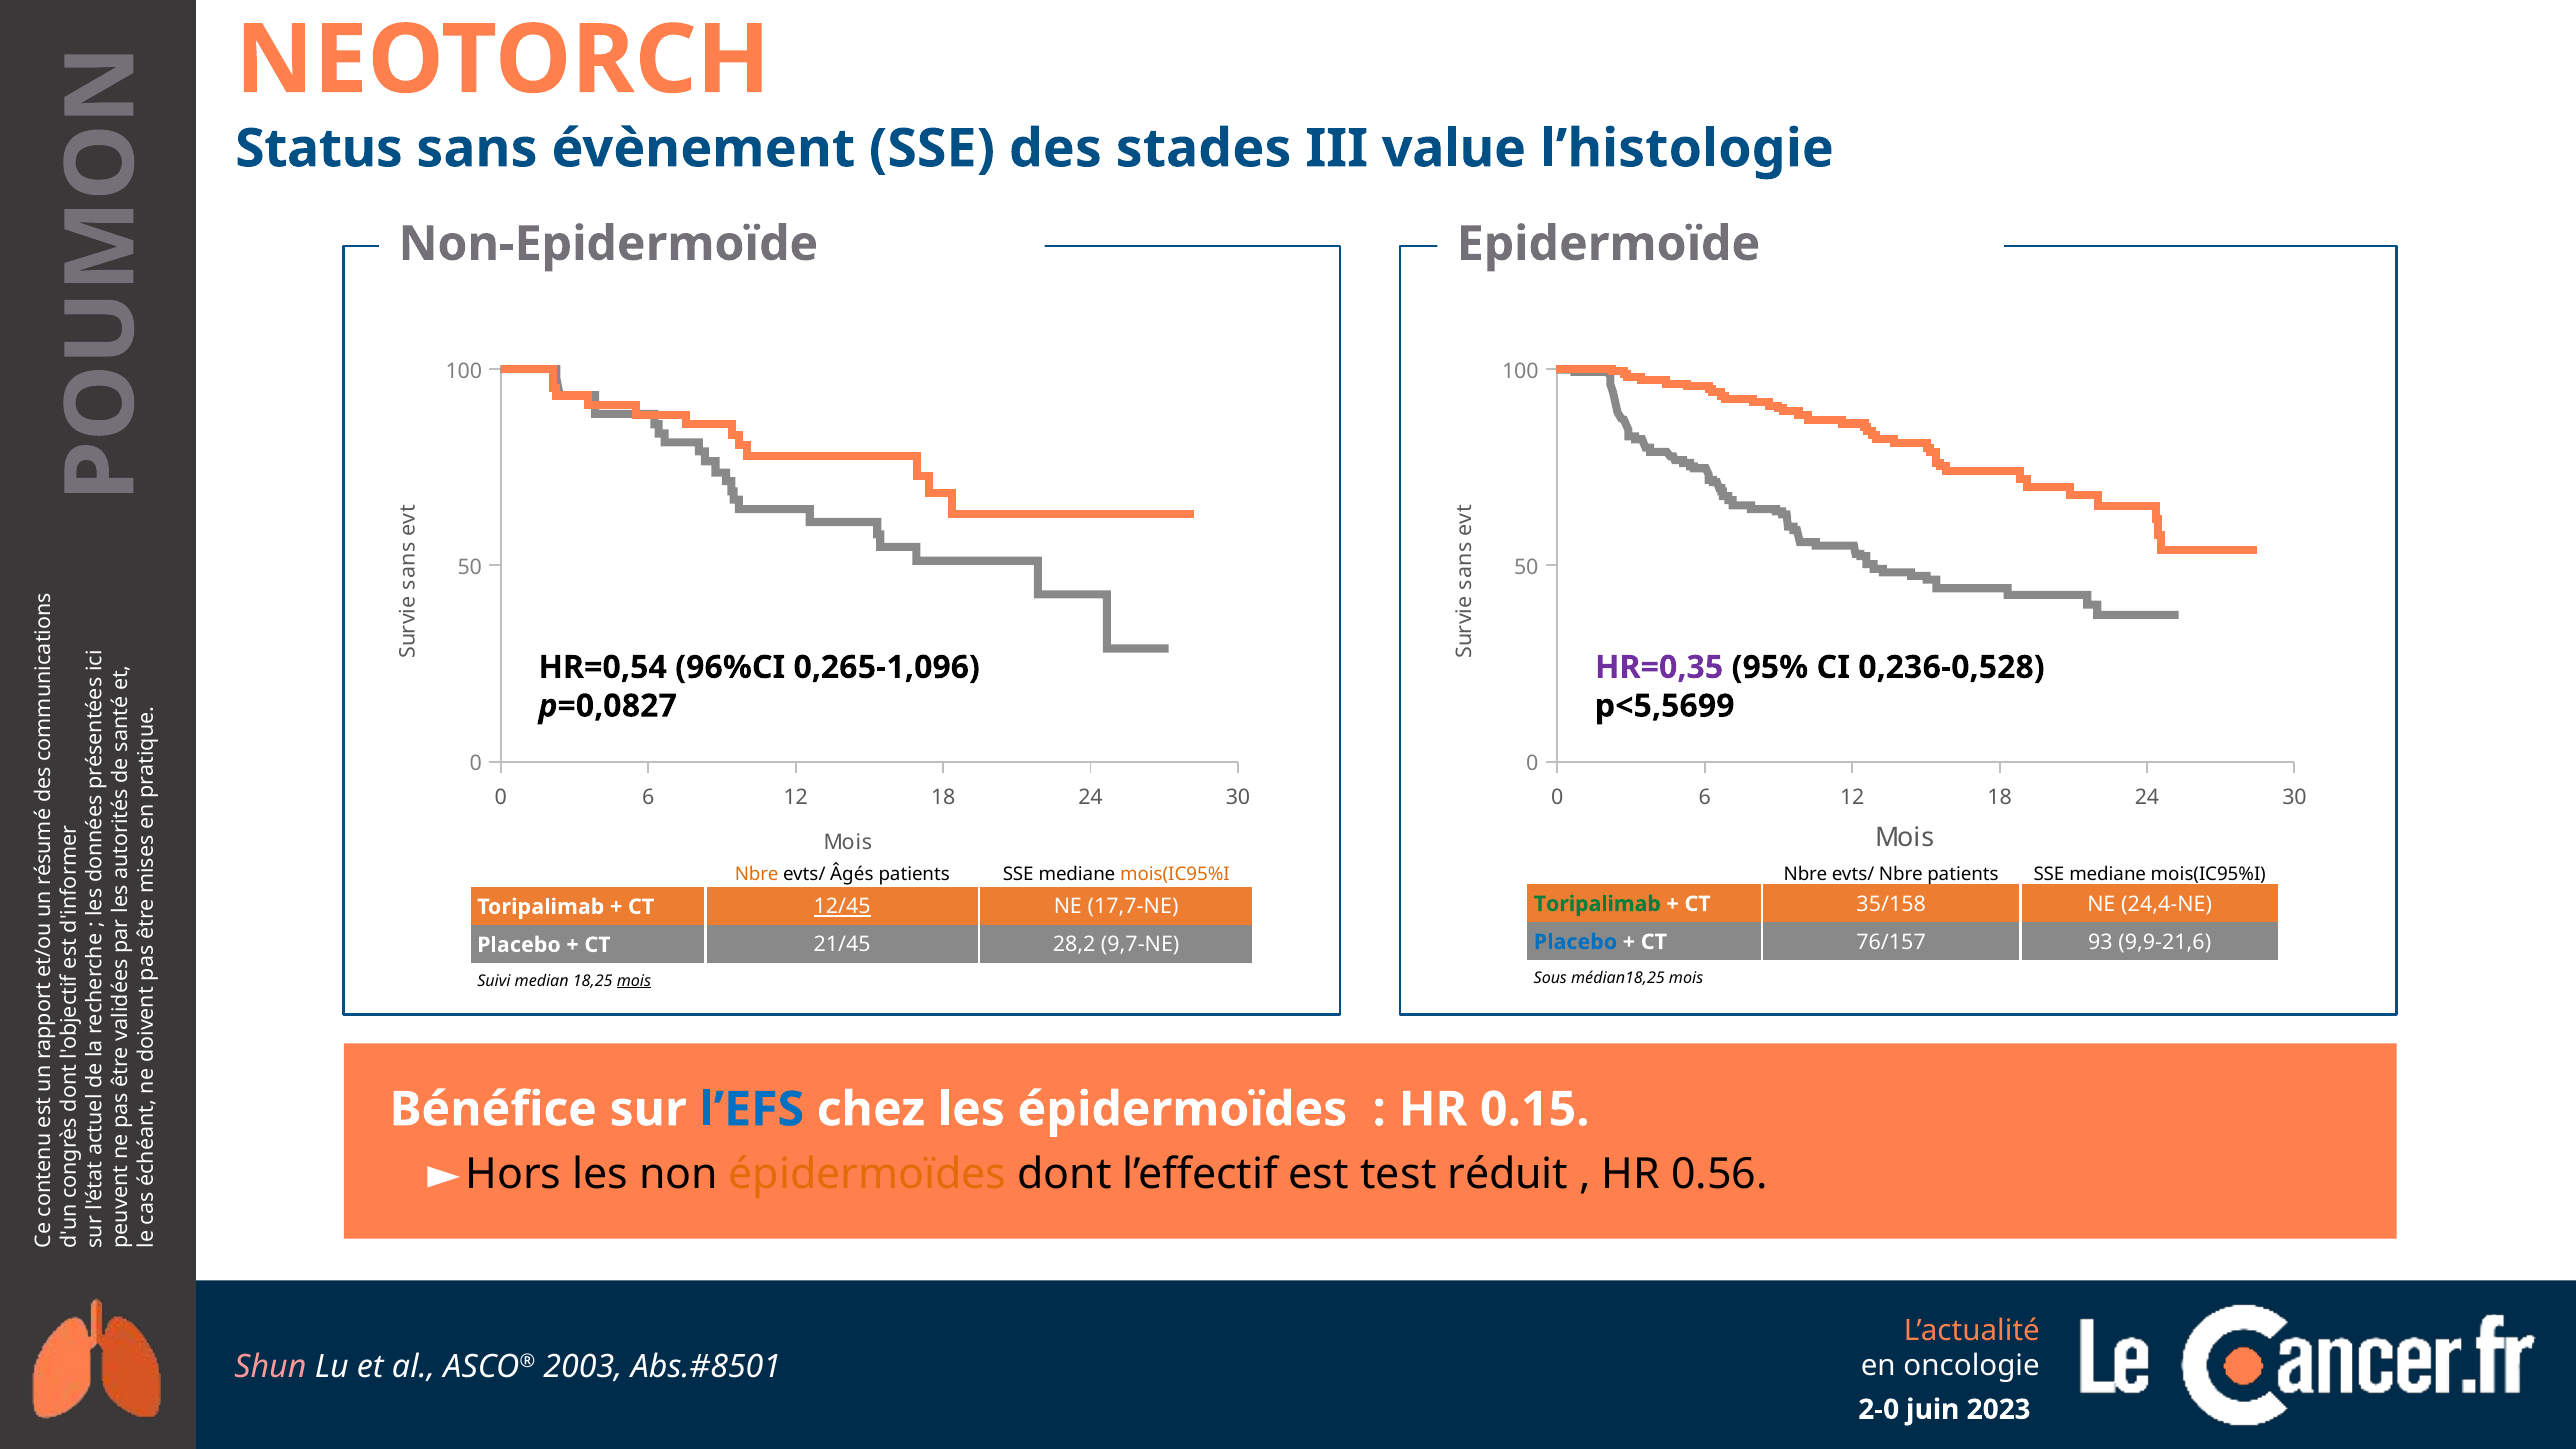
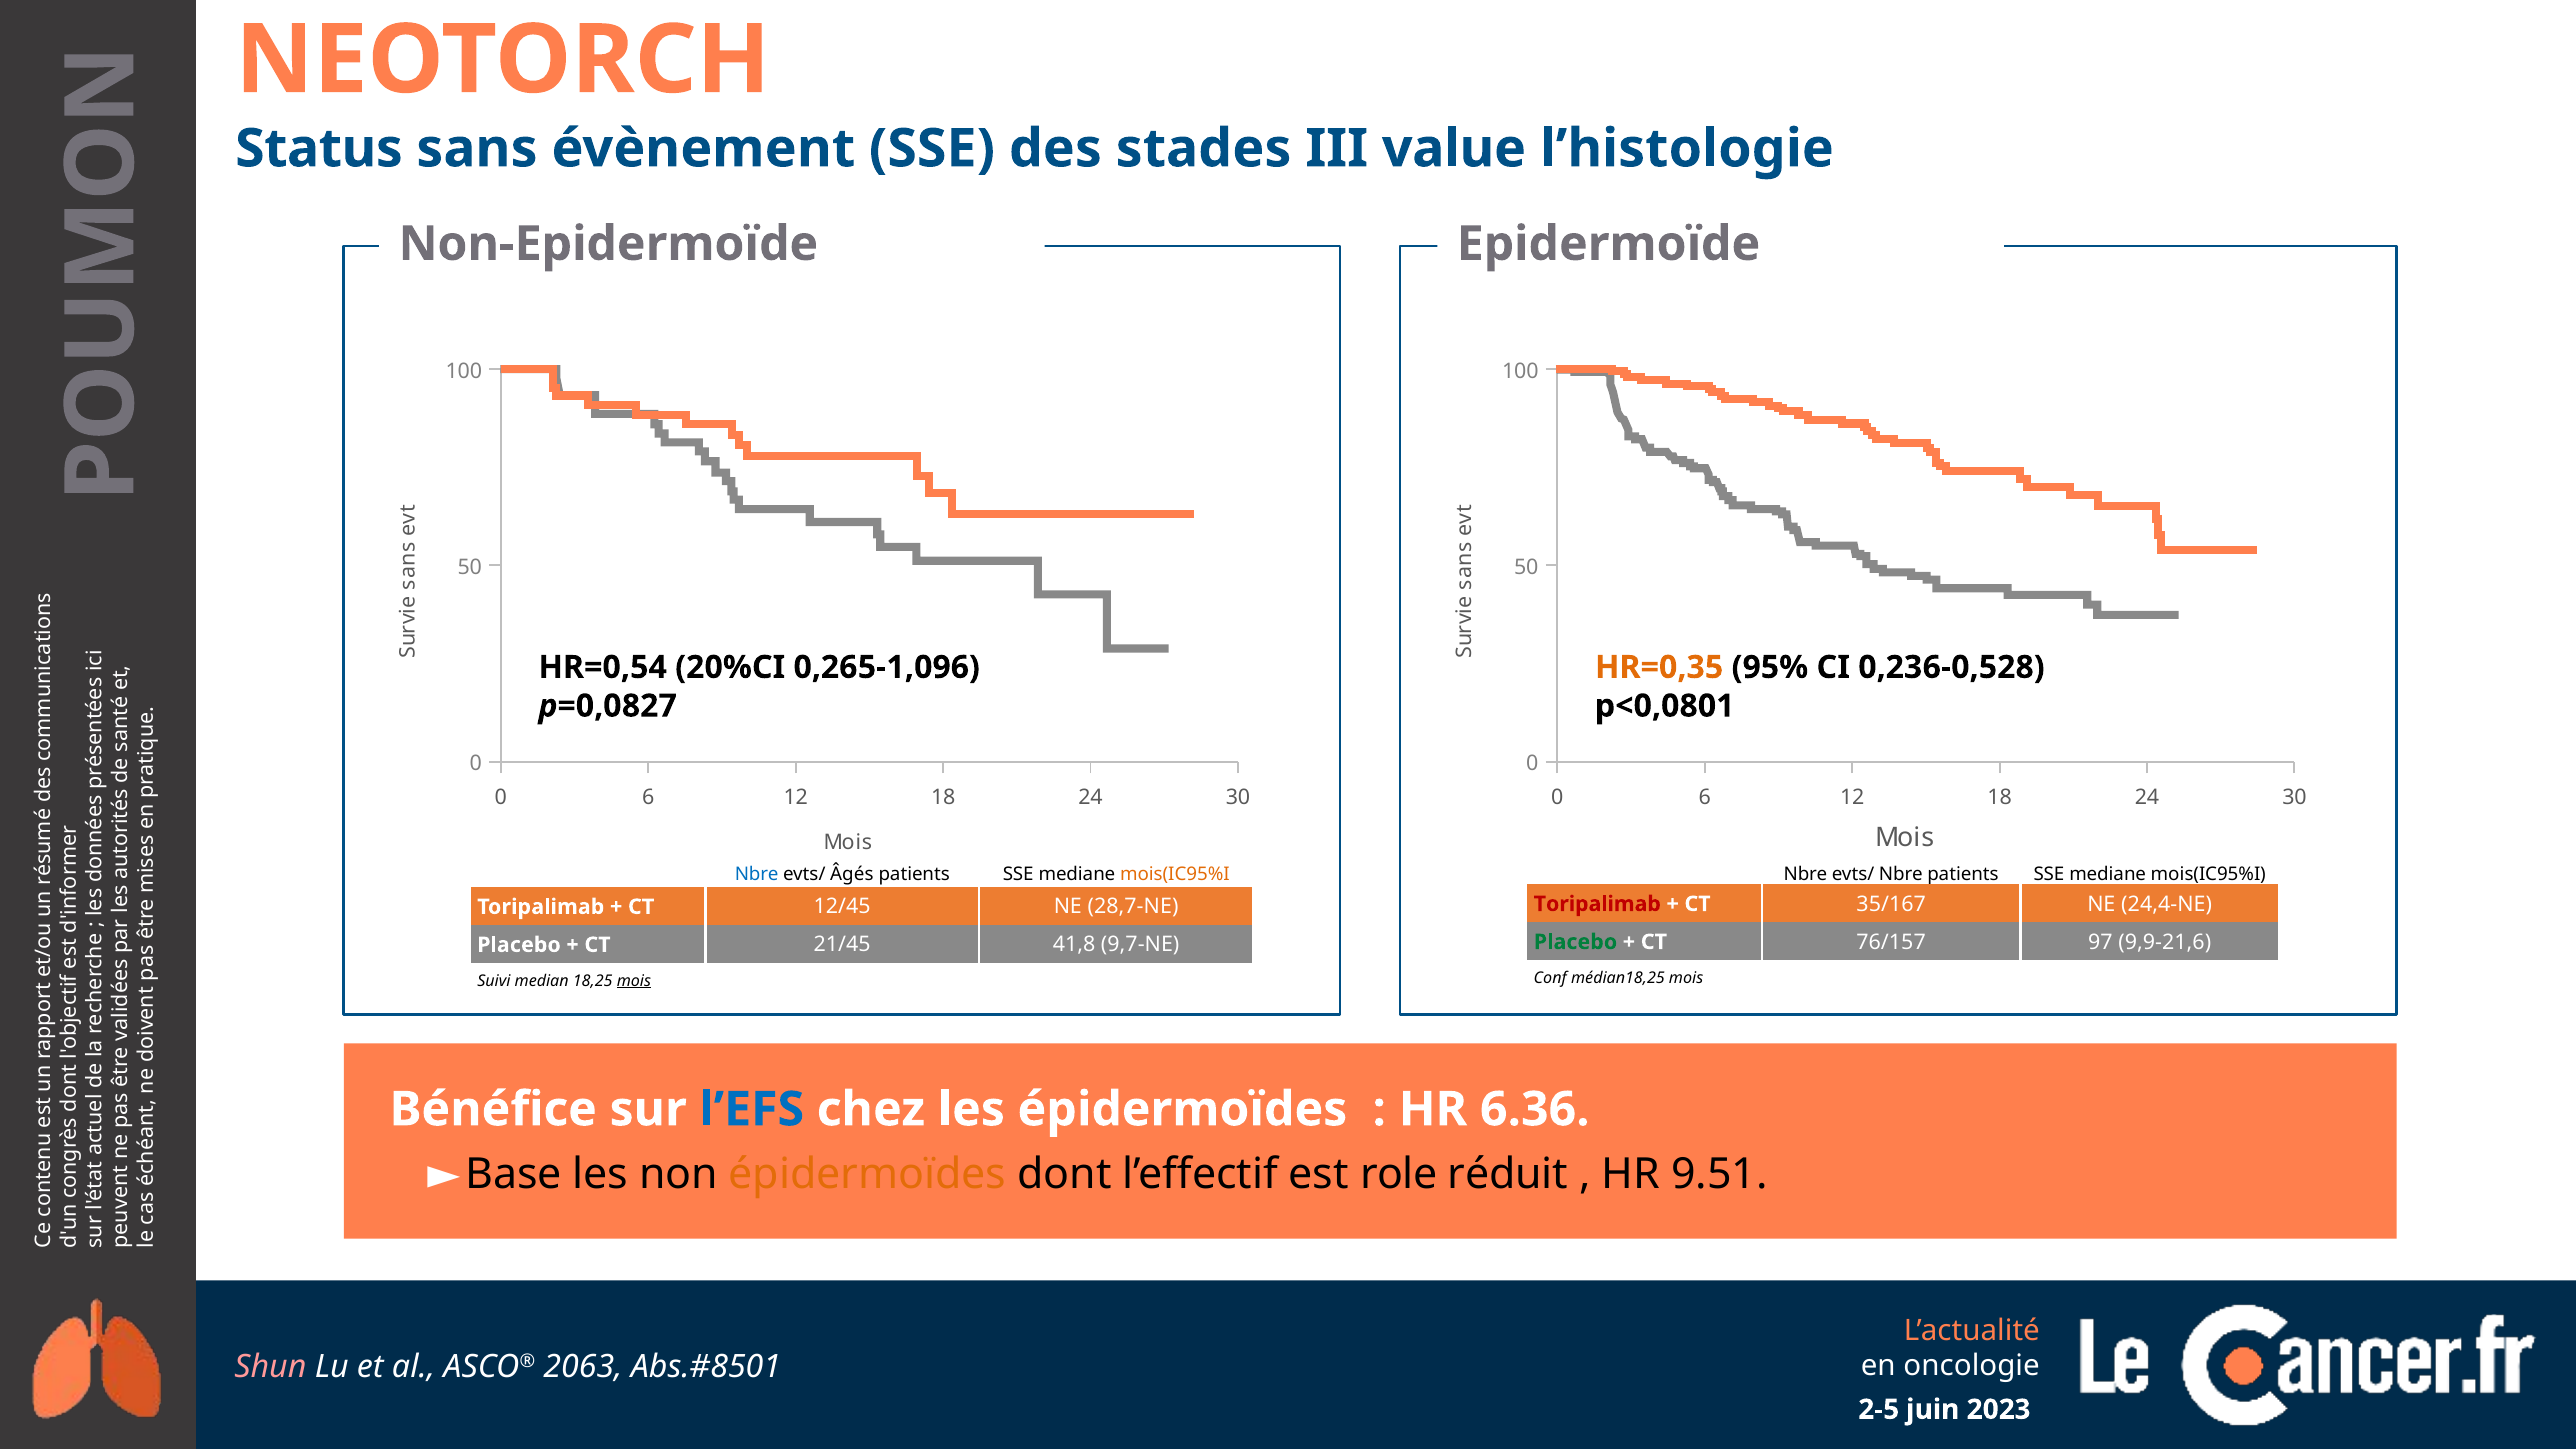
96%CI: 96%CI -> 20%CI (730, 667)
HR=0,35 colour: purple -> orange (1659, 667)
p<5,5699: p<5,5699 -> p<0,0801 (1665, 706)
Nbre colour: orange -> blue (757, 875)
Toripalimab colour: green -> red (1597, 904)
35/158: 35/158 -> 35/167 (1891, 904)
12/45 underline: present -> none (842, 907)
17,7-NE: 17,7-NE -> 28,7-NE (1133, 907)
Placebo colour: blue -> green (1575, 942)
93: 93 -> 97 (2100, 942)
28,2: 28,2 -> 41,8 (1074, 945)
Sous: Sous -> Conf (1550, 978)
0.15: 0.15 -> 6.36 (1535, 1109)
Hors: Hors -> Base (514, 1175)
test: test -> role (1399, 1175)
0.56: 0.56 -> 9.51 (1719, 1175)
2003: 2003 -> 2063 (583, 1367)
2-0: 2-0 -> 2-5 (1879, 1410)
